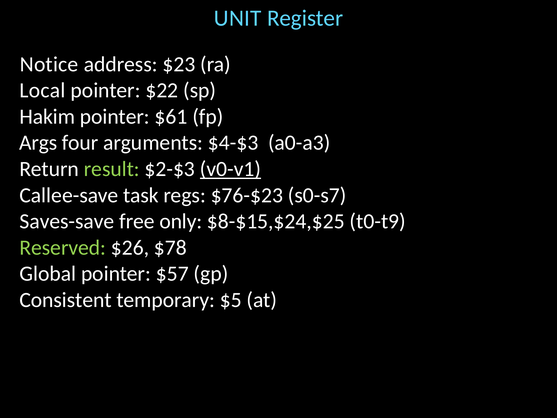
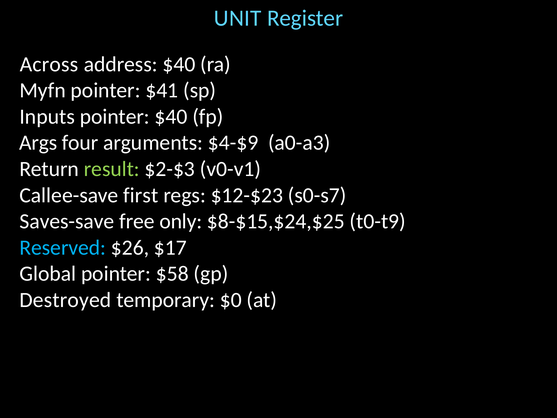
Notice: Notice -> Across (49, 64)
address $23: $23 -> $40 (179, 64)
Local: Local -> Myfn (43, 90)
$22: $22 -> $41 (162, 90)
Hakim: Hakim -> Inputs (47, 117)
pointer $61: $61 -> $40 (171, 117)
$4-$3: $4-$3 -> $4-$9 (233, 143)
v0-v1 underline: present -> none (230, 169)
task: task -> first (141, 195)
$76-$23: $76-$23 -> $12-$23 (247, 195)
Reserved colour: light green -> light blue (63, 247)
$78: $78 -> $17 (170, 247)
$57: $57 -> $58 (172, 274)
Consistent: Consistent -> Destroyed (65, 300)
$5: $5 -> $0 (231, 300)
